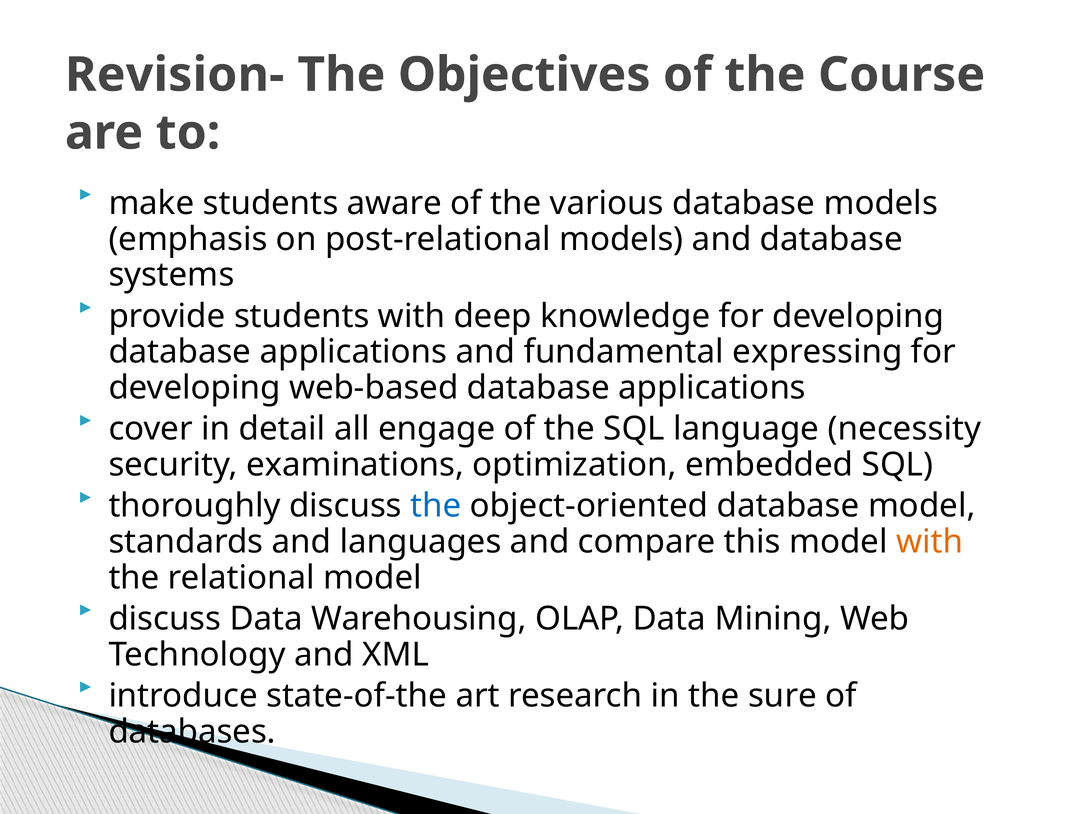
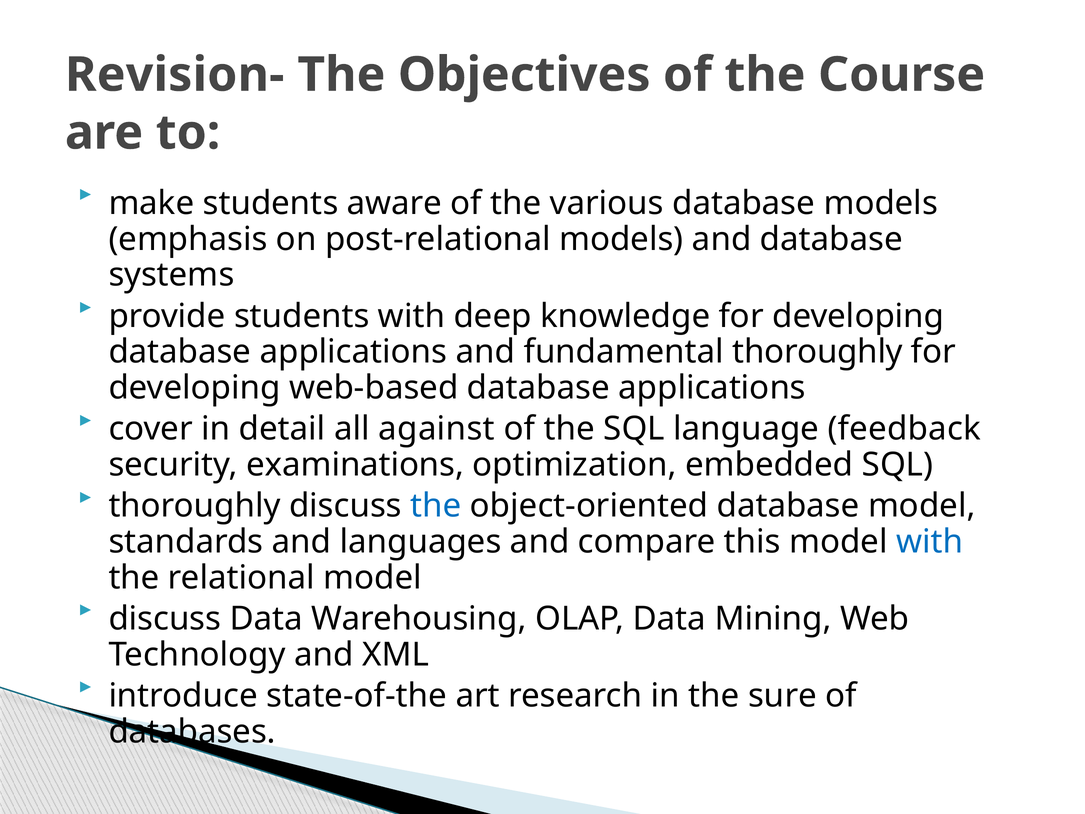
fundamental expressing: expressing -> thoroughly (818, 352)
engage: engage -> against (437, 429)
necessity: necessity -> feedback (904, 429)
with colour: orange -> blue (930, 542)
